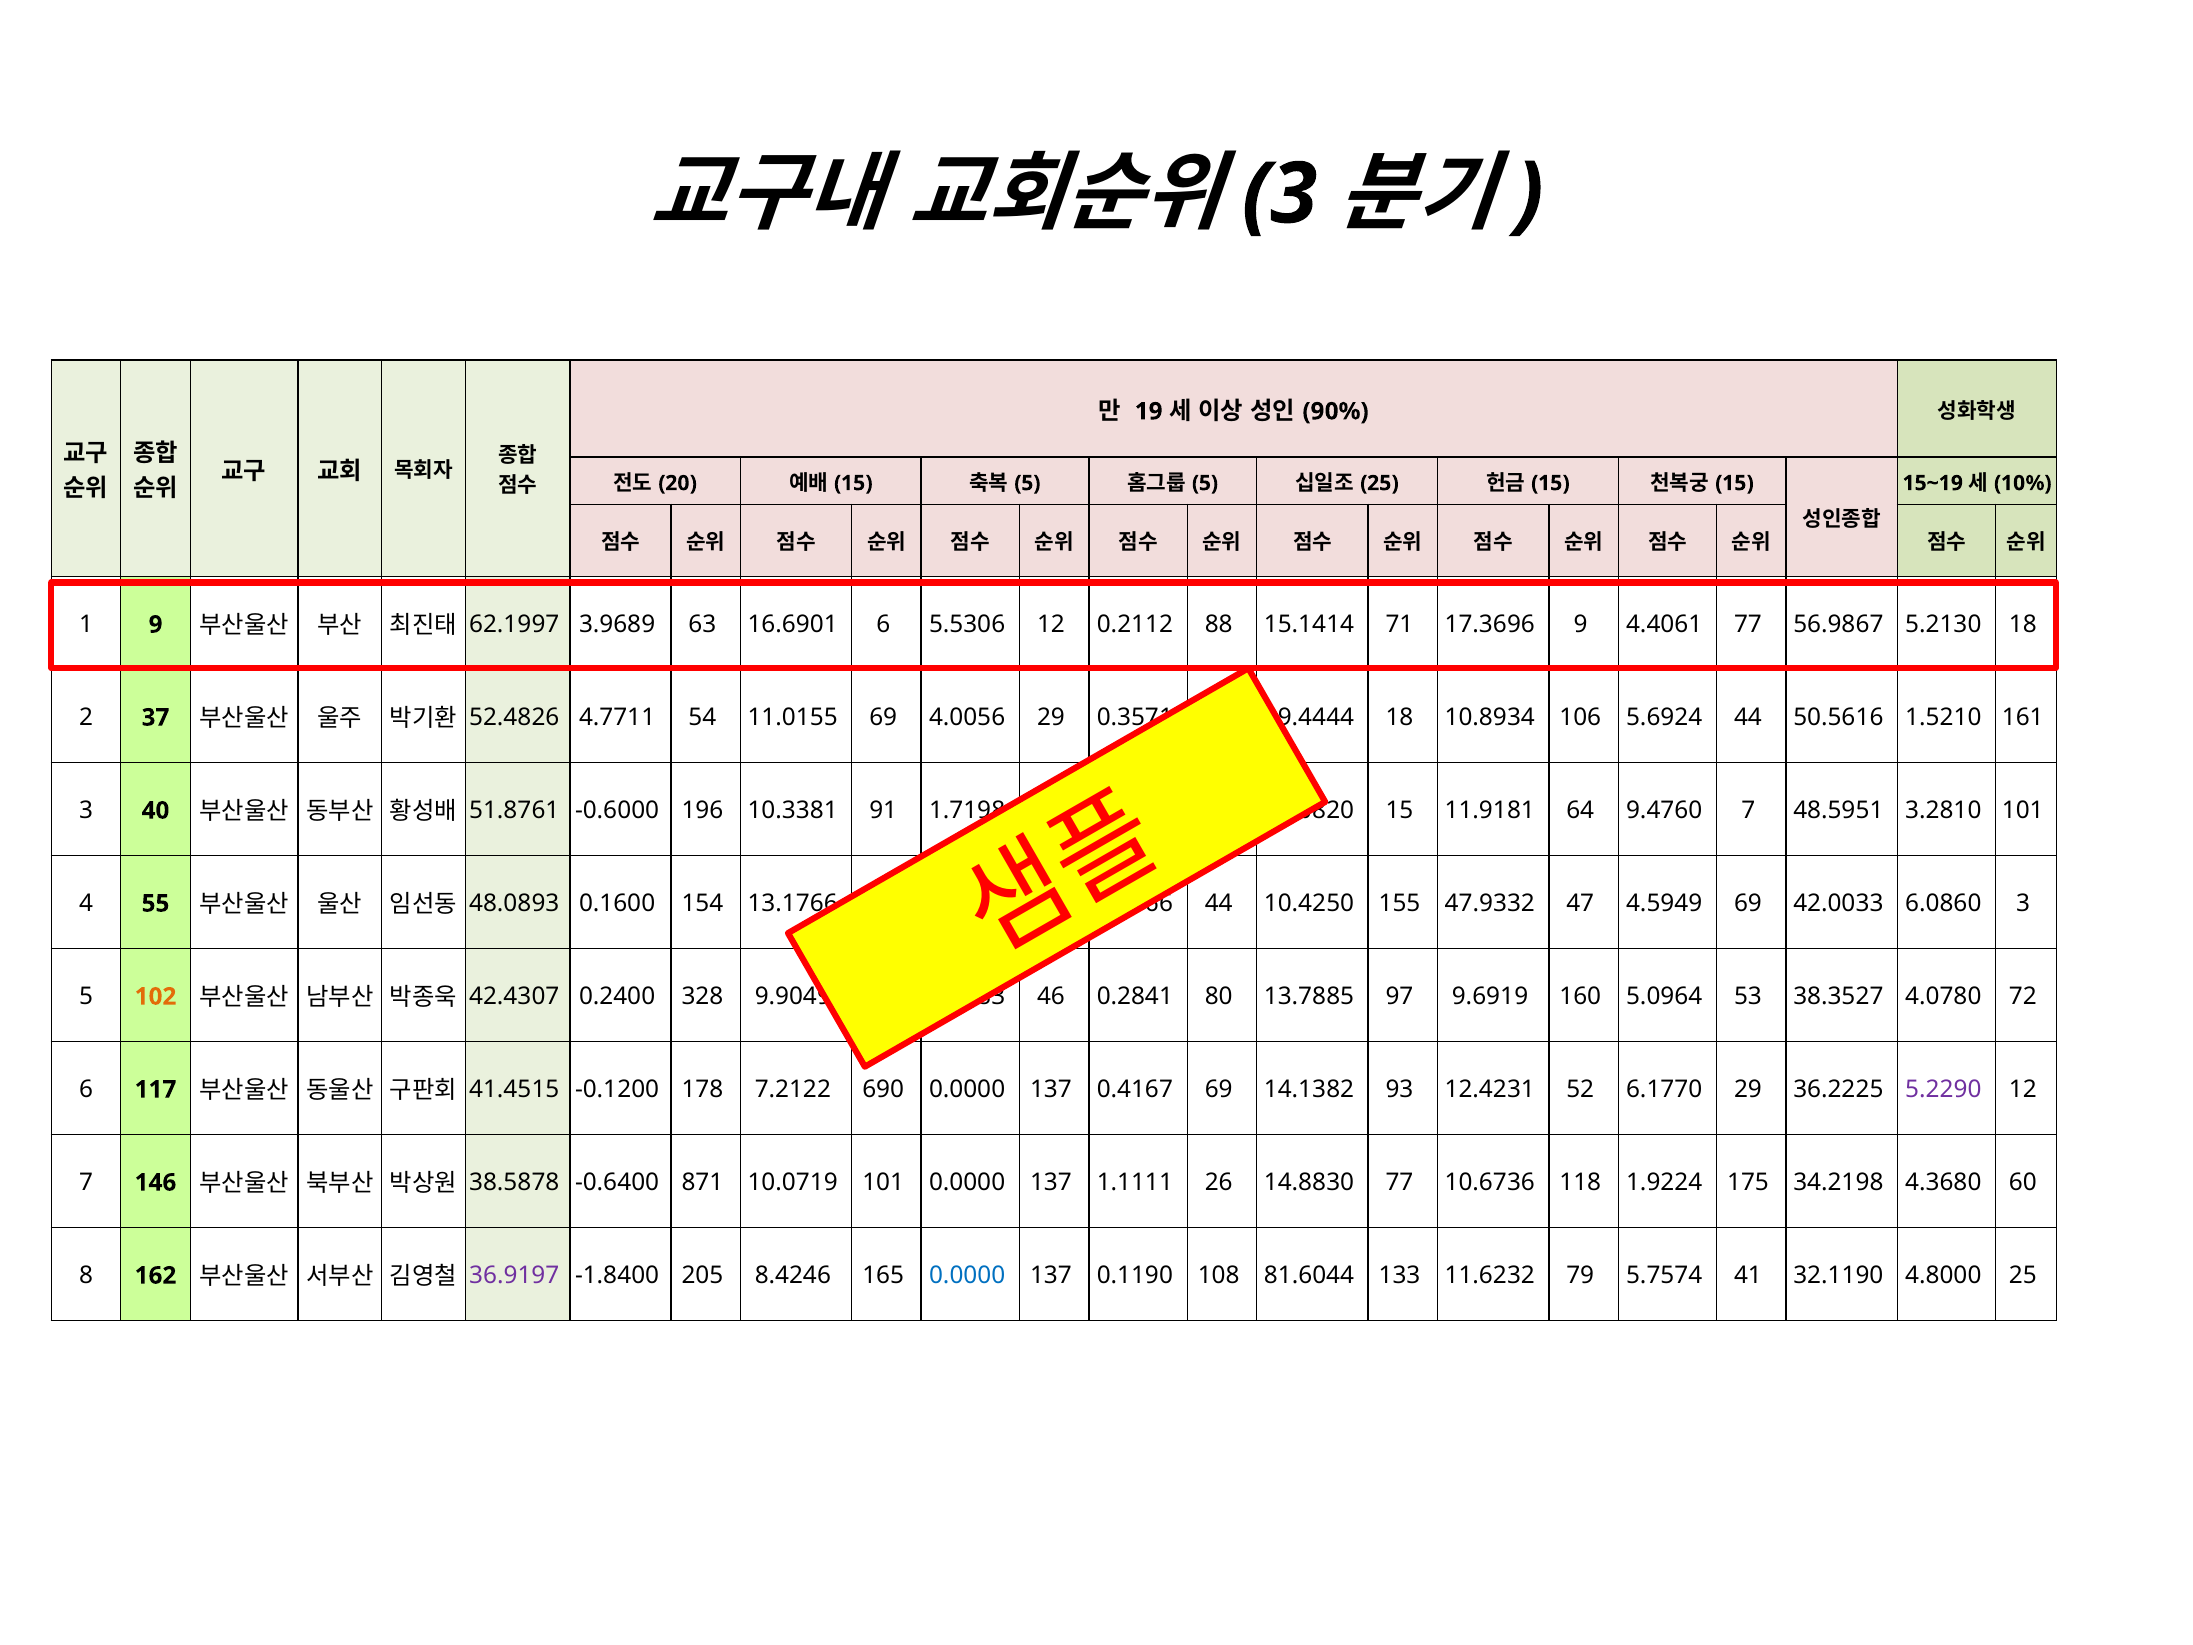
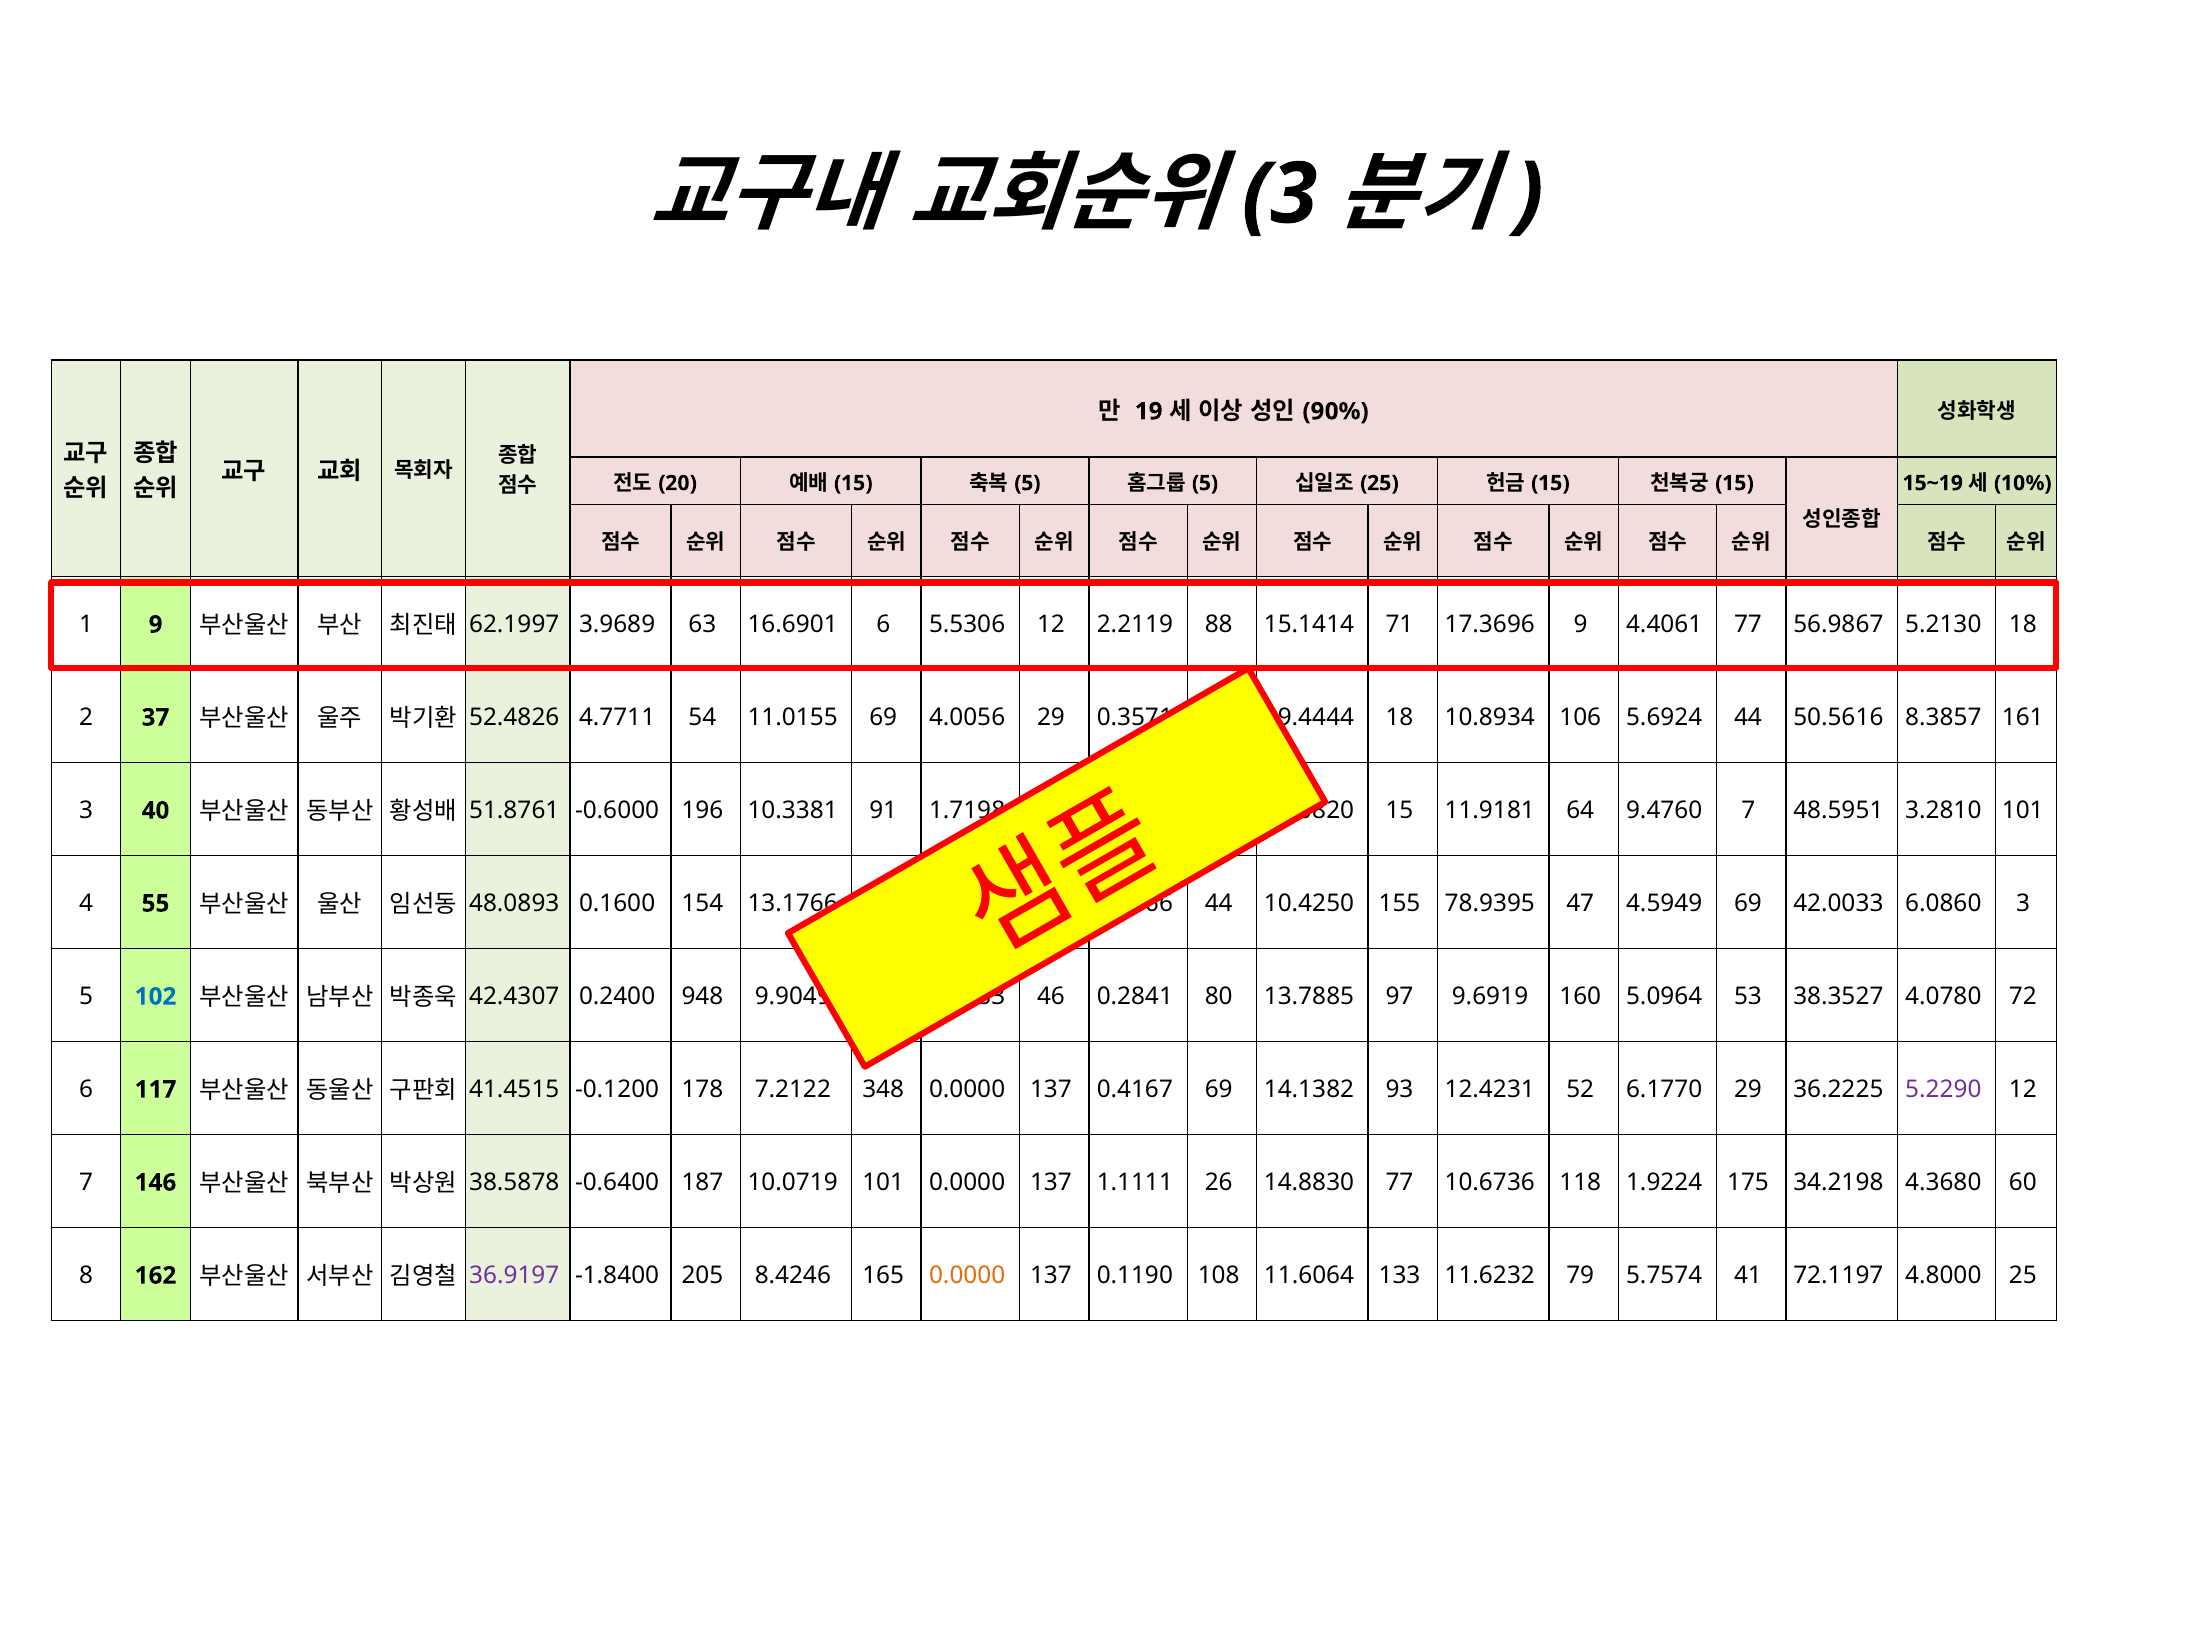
0.2112: 0.2112 -> 2.2119 (1135, 624)
1.5210: 1.5210 -> 8.3857 (1943, 717)
47.9332: 47.9332 -> 78.9395 (1490, 903)
102 colour: orange -> blue (156, 996)
328: 328 -> 948 (702, 996)
690: 690 -> 348 (883, 1089)
871: 871 -> 187 (702, 1182)
0.0000 colour: blue -> orange (967, 1275)
81.6044: 81.6044 -> 11.6064 (1309, 1275)
32.1190: 32.1190 -> 72.1197 (1838, 1275)
